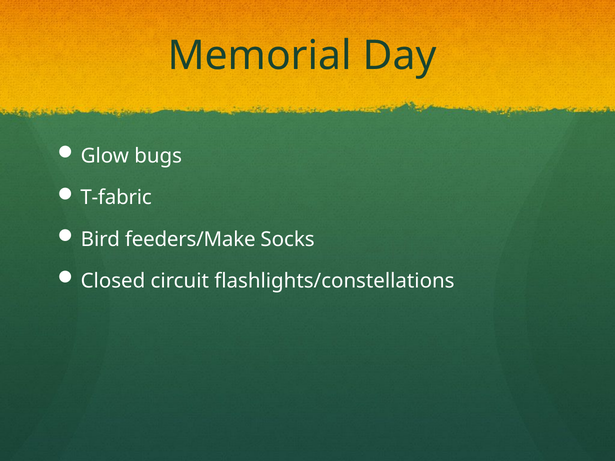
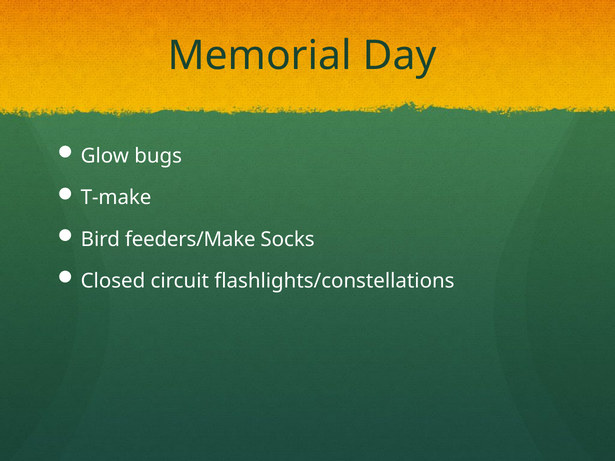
T-fabric: T-fabric -> T-make (116, 198)
